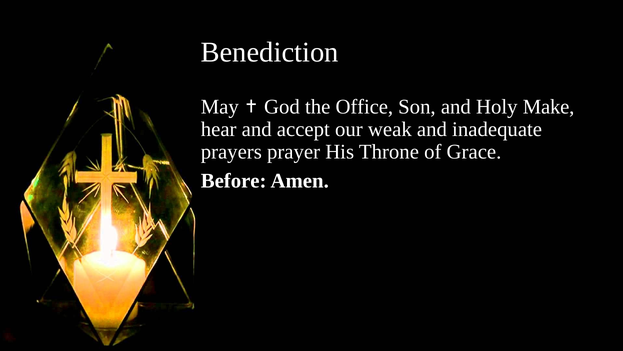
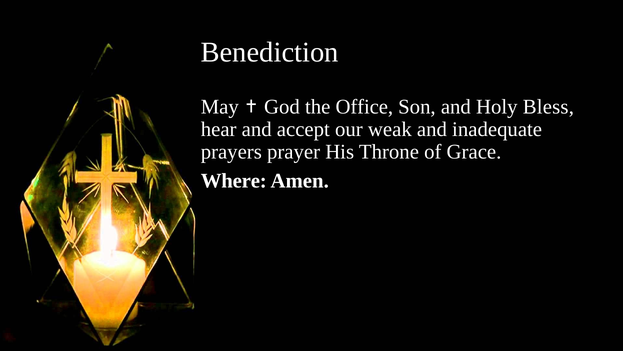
Make: Make -> Bless (548, 107)
Before: Before -> Where (234, 181)
